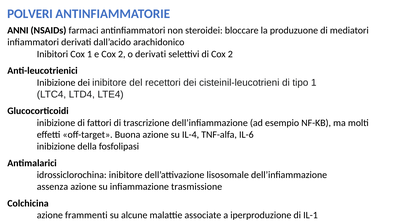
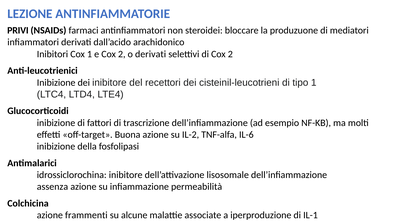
POLVERI: POLVERI -> LEZIONE (30, 14)
ANNI: ANNI -> PRIVI (18, 30)
IL-4: IL-4 -> IL-2 (191, 135)
trasmissione: trasmissione -> permeabilità (197, 187)
